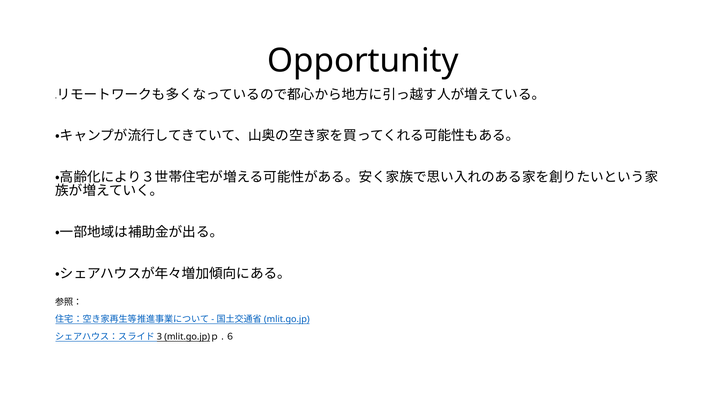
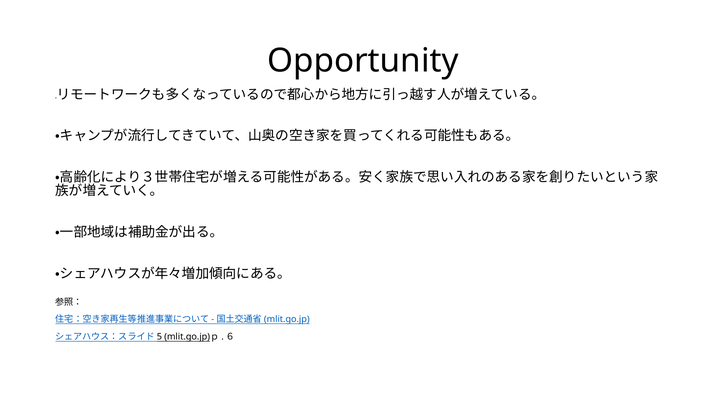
3: 3 -> 5 (159, 337)
